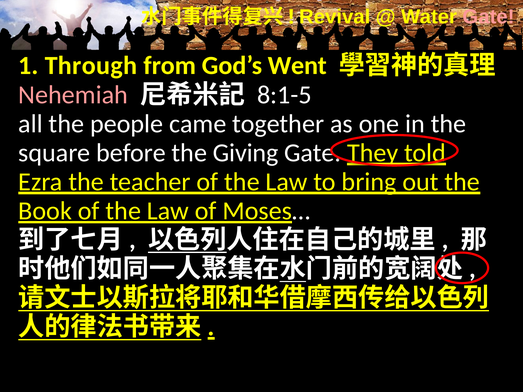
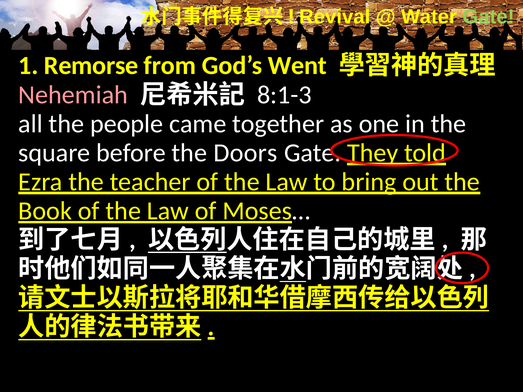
Gate colour: pink -> light green (489, 17)
Through: Through -> Remorse (91, 66)
8:1-5: 8:1-5 -> 8:1-3 (284, 95)
Giving: Giving -> Doors (245, 153)
